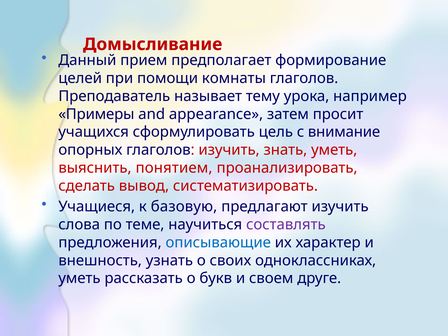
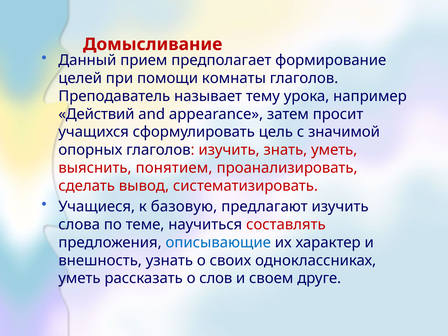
Примеры: Примеры -> Действий (96, 114)
внимание: внимание -> значимой (344, 132)
составлять colour: purple -> red (286, 225)
букв: букв -> слов (216, 278)
